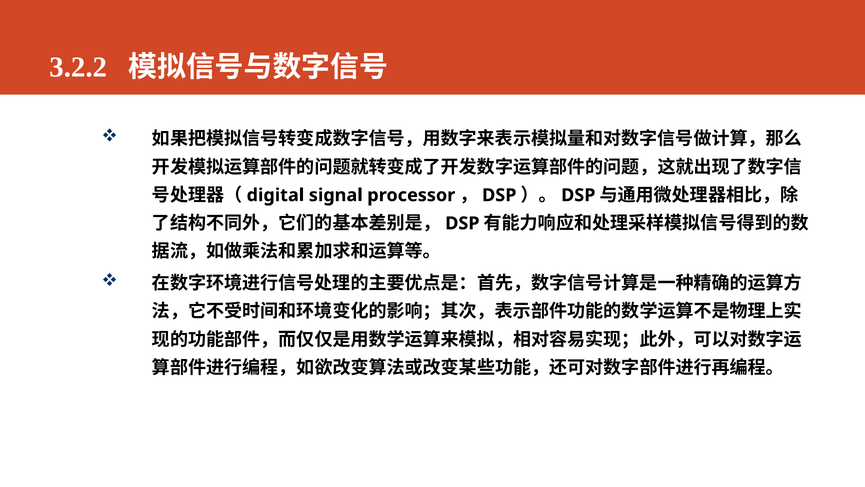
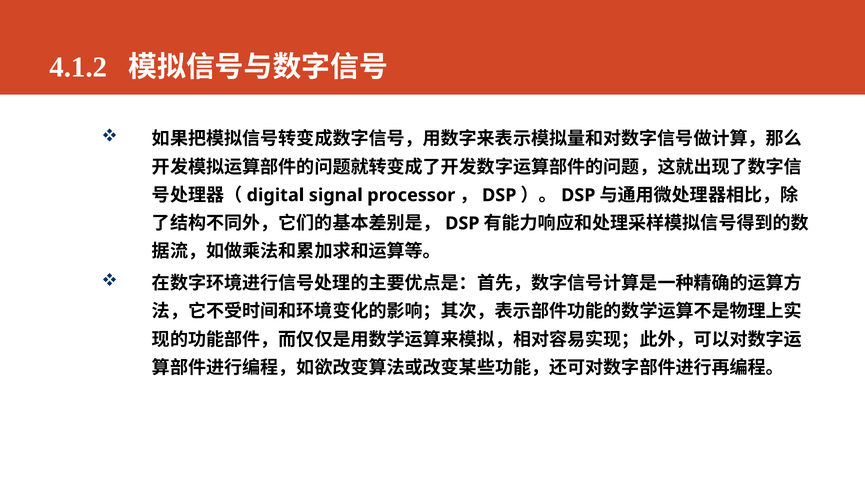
3.2.2: 3.2.2 -> 4.1.2 (78, 67)
